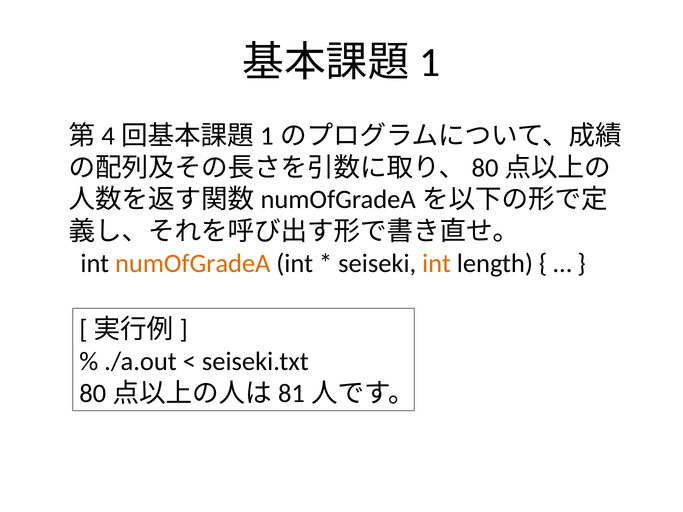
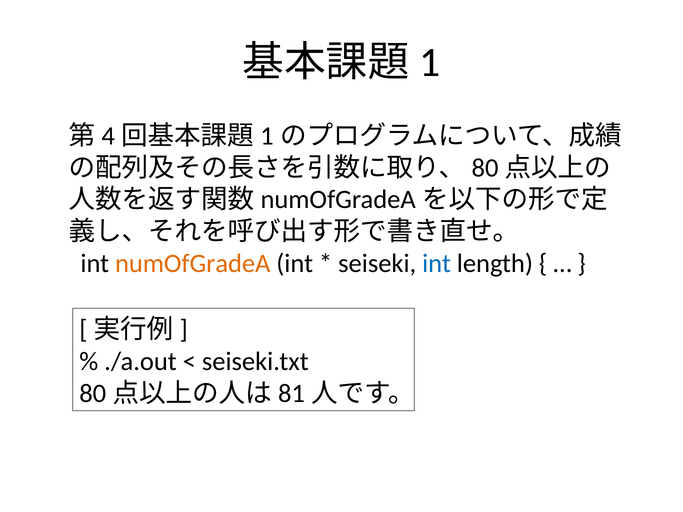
int colour: orange -> blue (437, 264)
